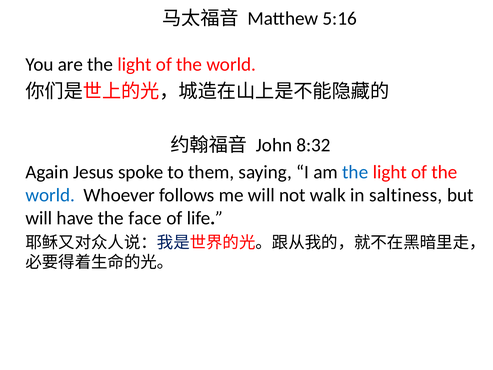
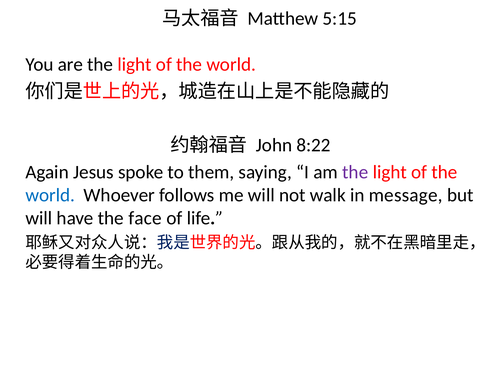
5:16: 5:16 -> 5:15 (340, 19)
8:32: 8:32 -> 8:22 (314, 145)
the colour: blue -> purple (355, 172)
saltiness: saltiness -> message (406, 195)
